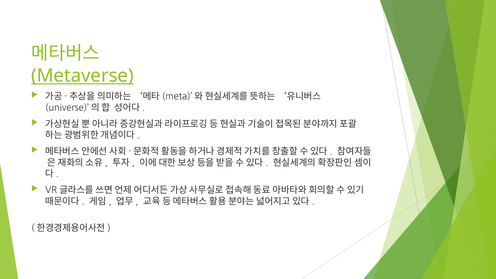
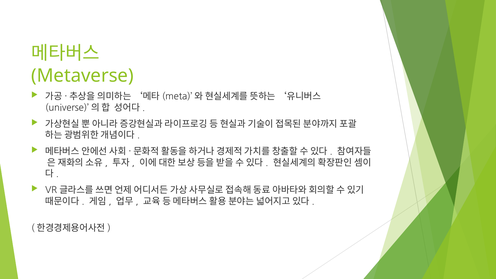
Metaverse underline: present -> none (82, 76)
